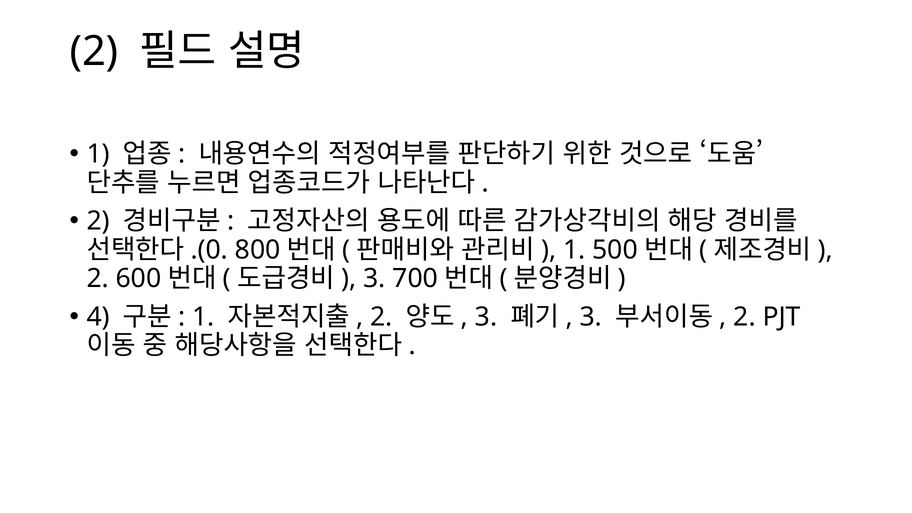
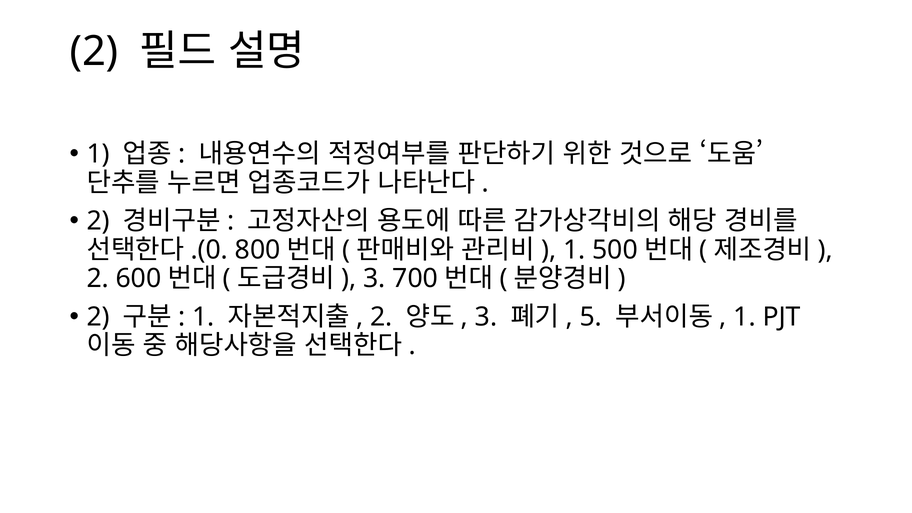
4: 4 -> 2 (98, 317)
3: 3 -> 5 (591, 317)
2: 2 -> 1 (745, 317)
